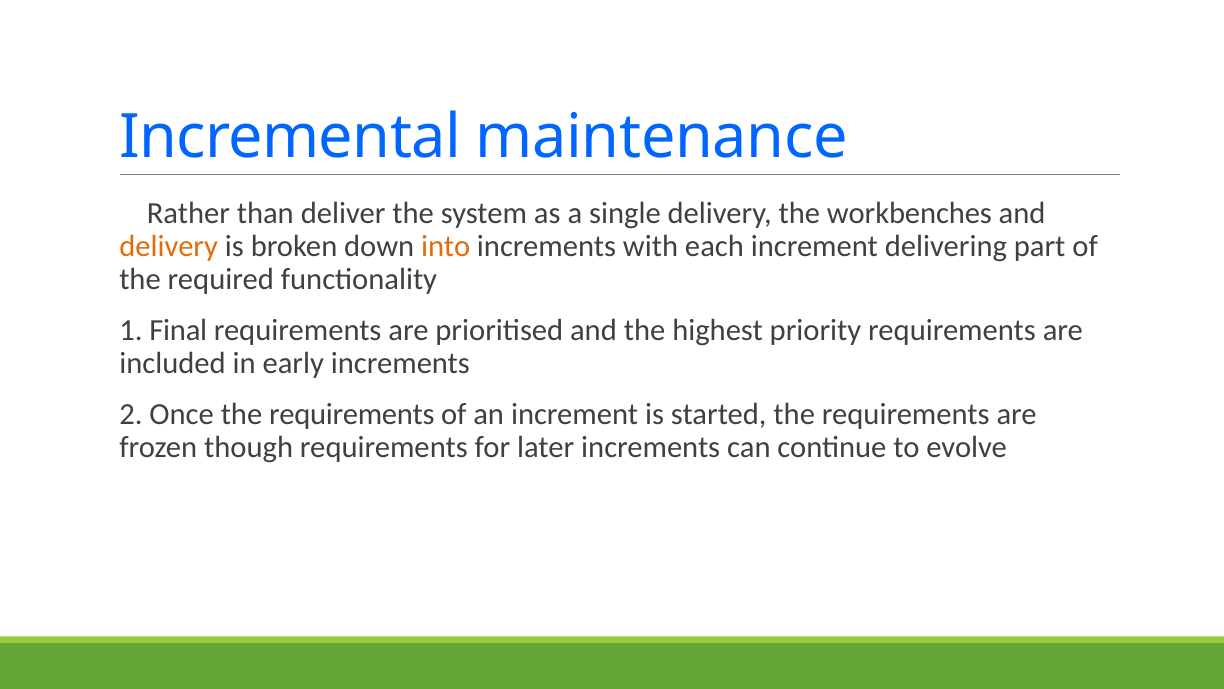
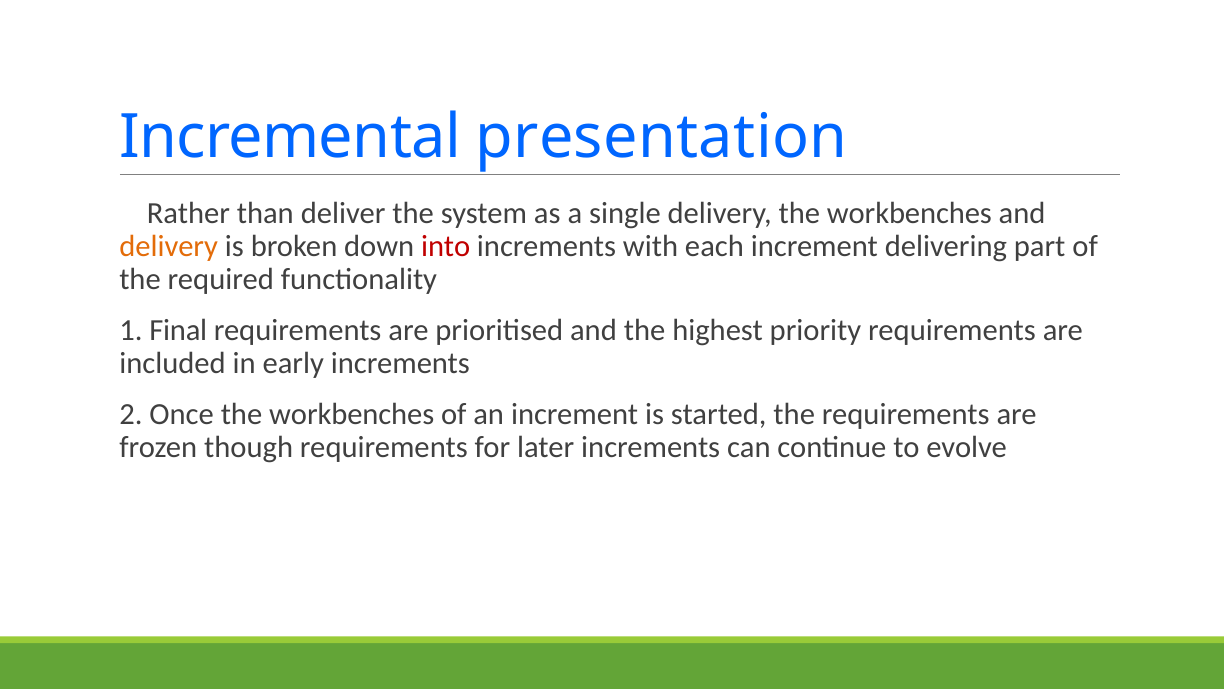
maintenance: maintenance -> presentation (661, 137)
into colour: orange -> red (446, 246)
Once the requirements: requirements -> workbenches (352, 414)
